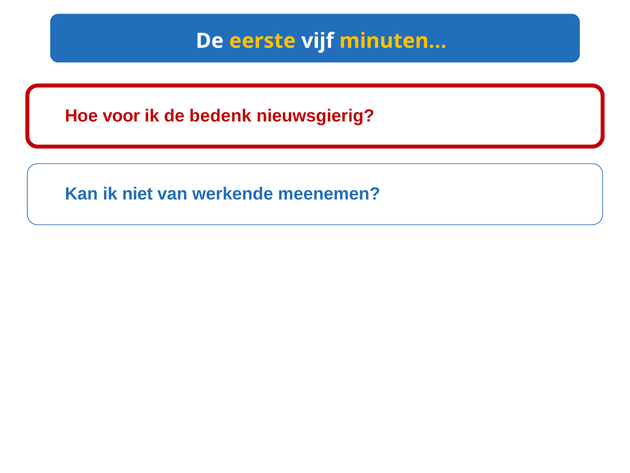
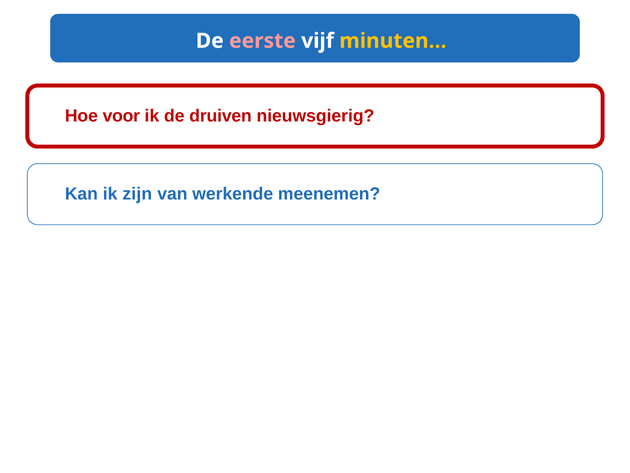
eerste colour: yellow -> pink (262, 41)
bedenk: bedenk -> druiven (221, 116)
niet: niet -> zijn (137, 194)
